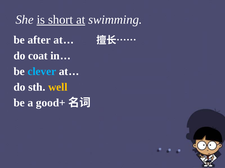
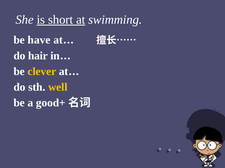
after: after -> have (39, 40)
coat: coat -> hair (38, 56)
clever colour: light blue -> yellow (42, 72)
